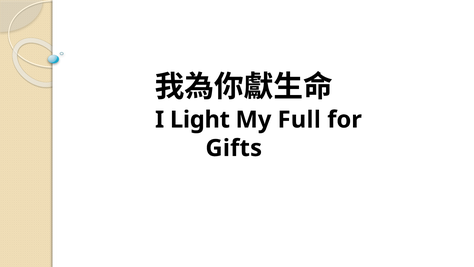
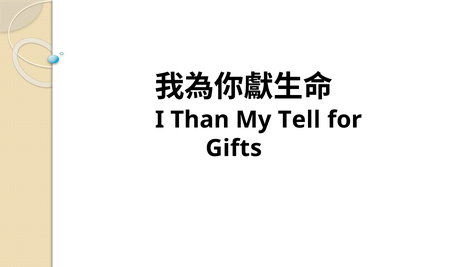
Light: Light -> Than (200, 120)
Full: Full -> Tell (299, 120)
